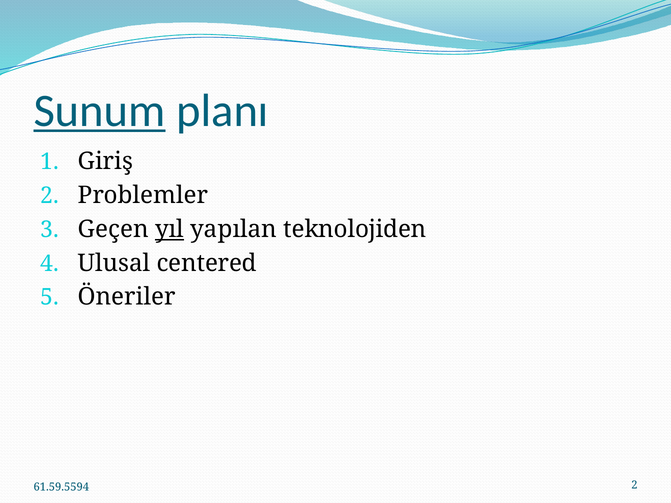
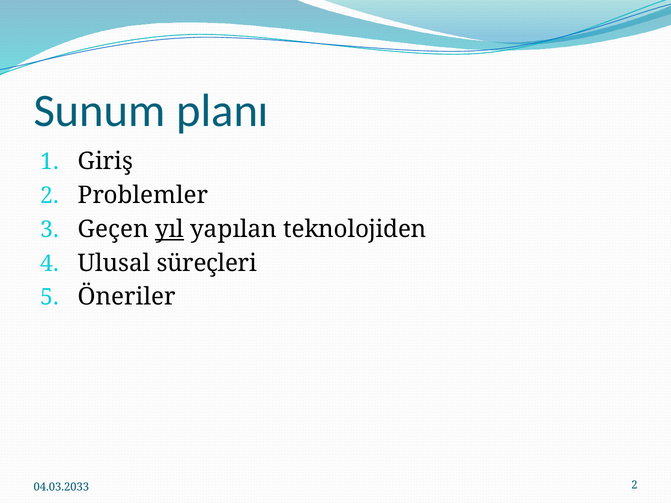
Sunum underline: present -> none (100, 111)
centered: centered -> süreçleri (207, 263)
61.59.5594: 61.59.5594 -> 04.03.2033 (61, 487)
